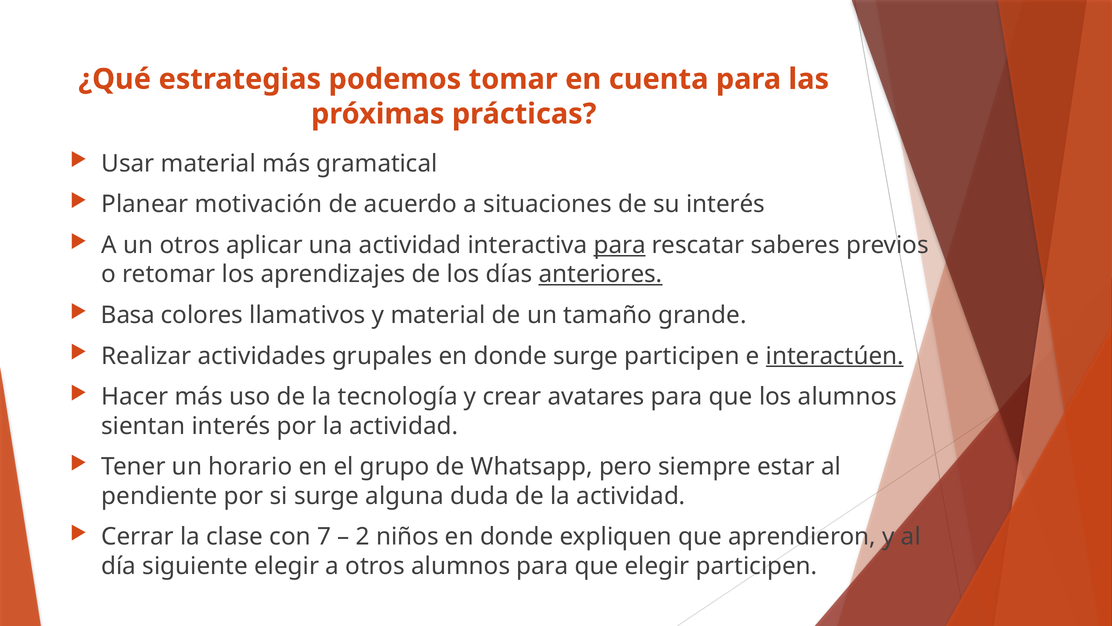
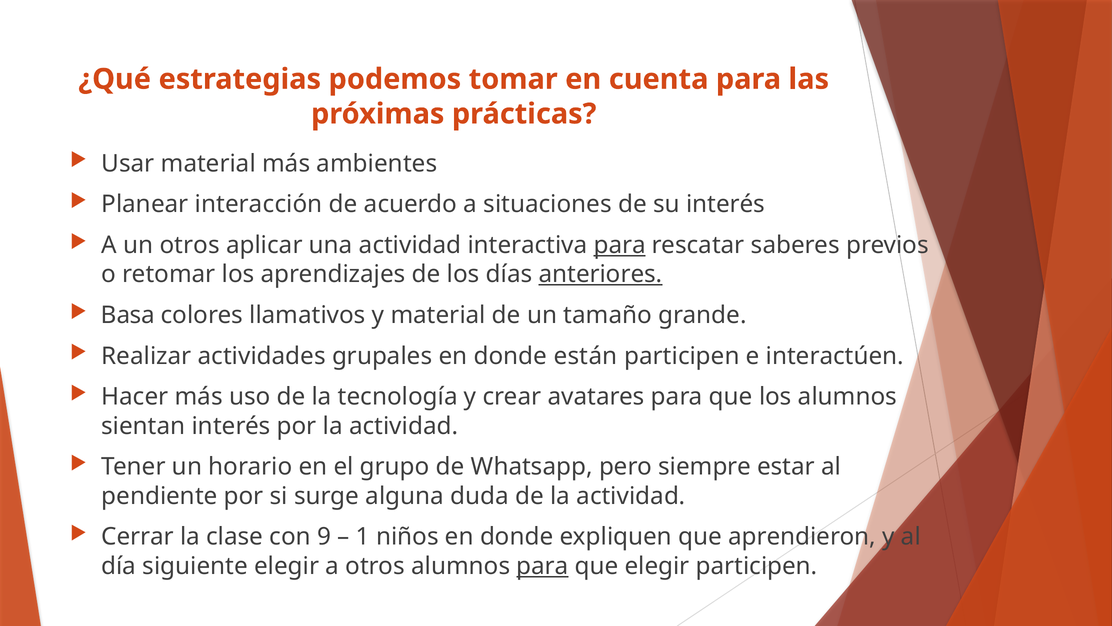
gramatical: gramatical -> ambientes (377, 163)
motivación: motivación -> interacción (259, 204)
donde surge: surge -> están (586, 356)
interactúen underline: present -> none (835, 356)
7: 7 -> 9 (324, 536)
2: 2 -> 1 (363, 536)
para underline: none -> present (542, 566)
